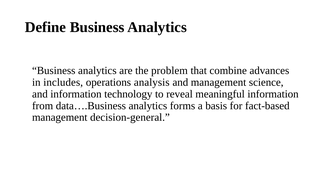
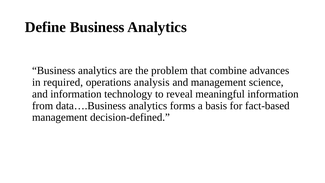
includes: includes -> required (63, 82)
decision-general: decision-general -> decision-defined (130, 117)
